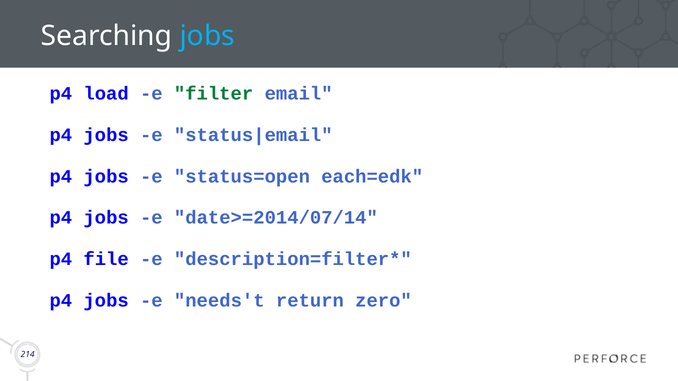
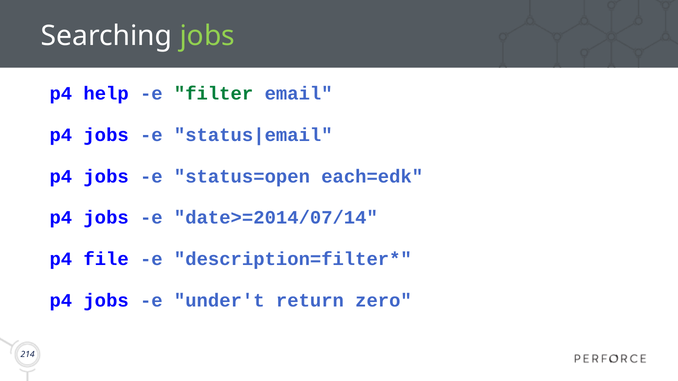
jobs colour: light blue -> light green (207, 36)
load: load -> help (106, 94)
needs't: needs't -> under't (219, 301)
